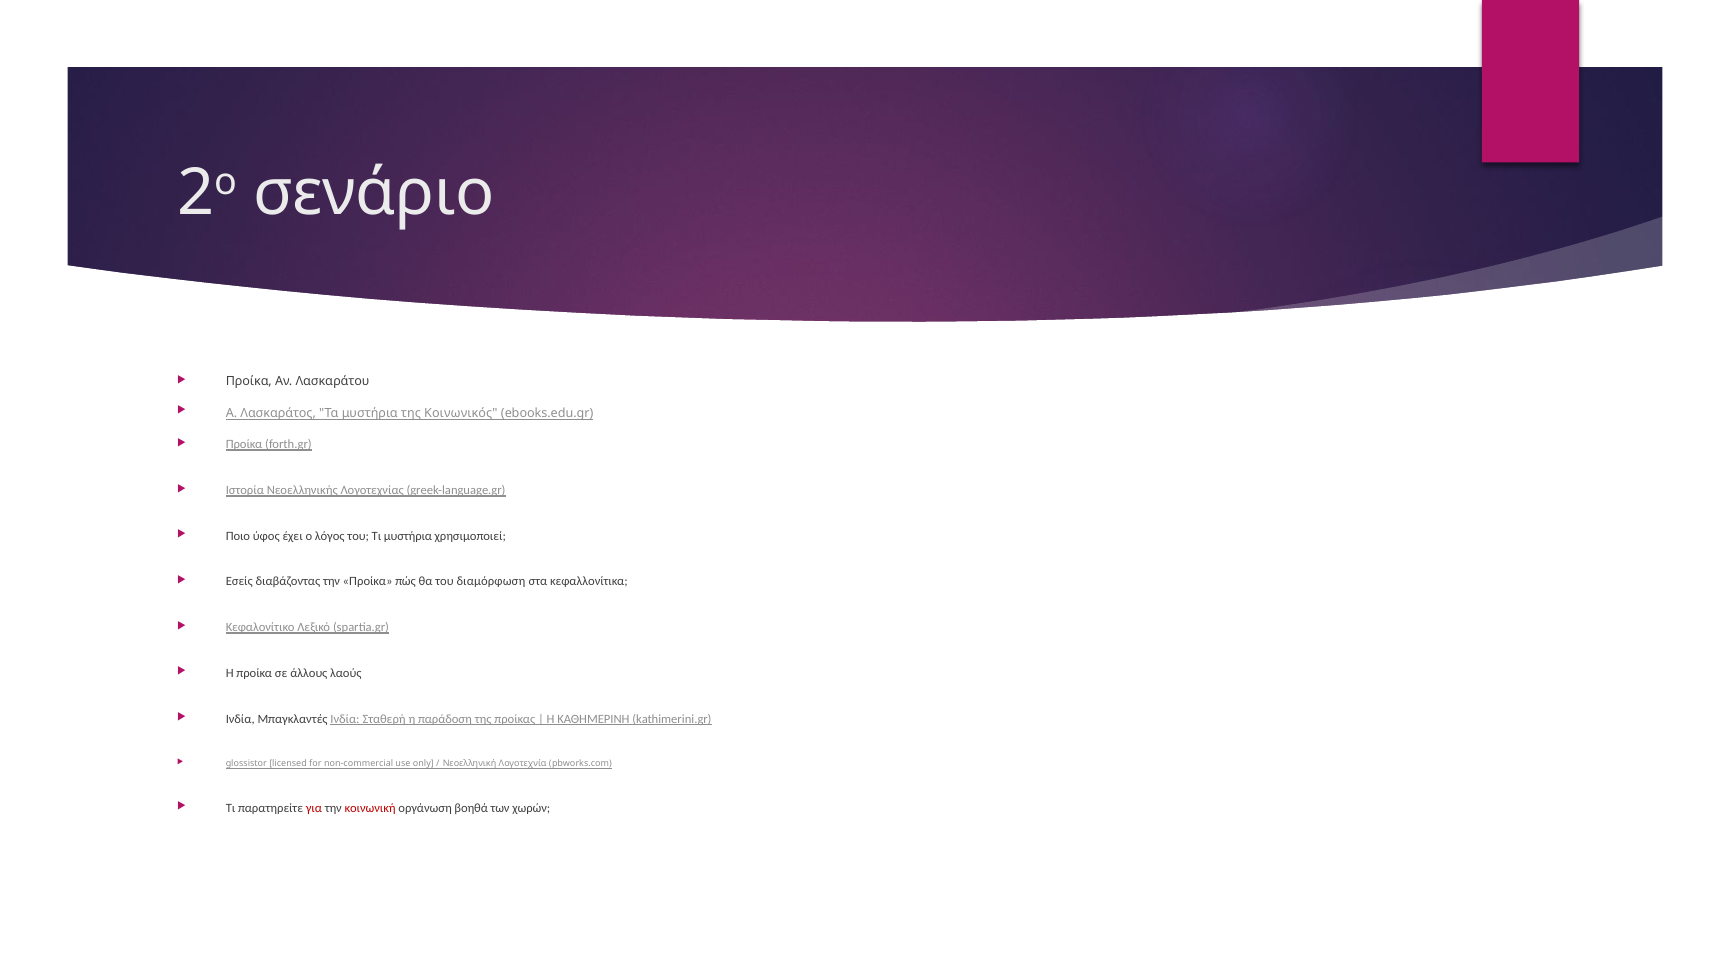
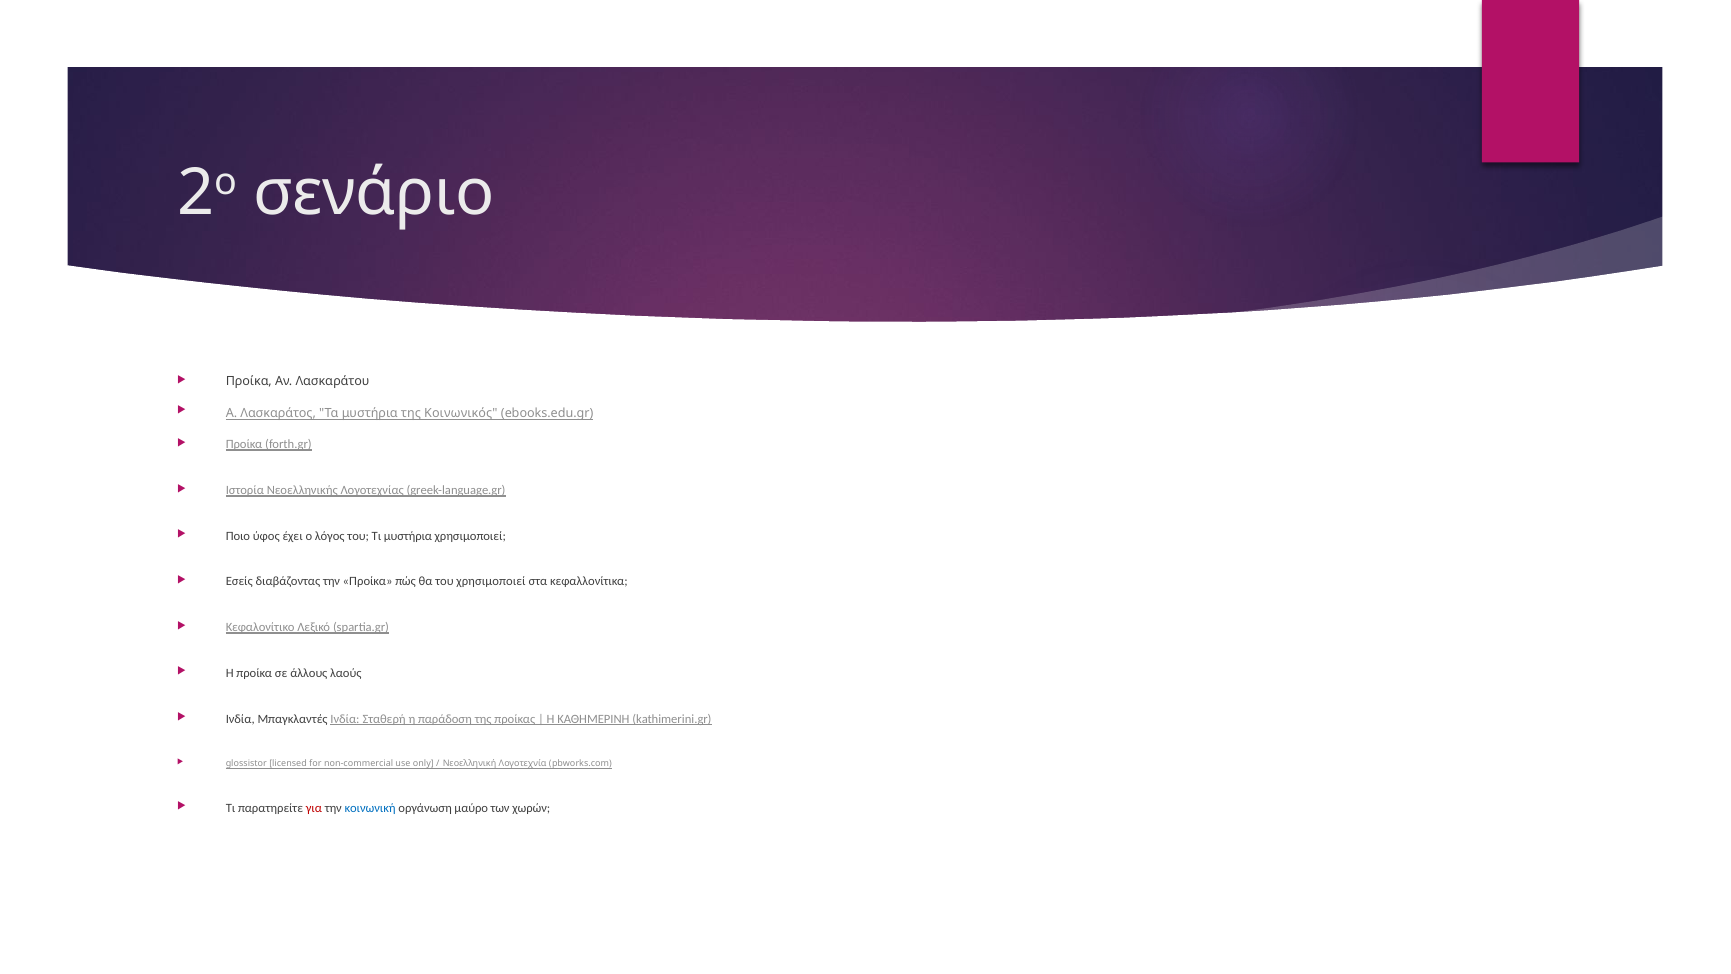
του διαμόρφωση: διαμόρφωση -> χρησιμοποιεί (491, 582)
κοινωνική colour: red -> blue (370, 808)
βοηθά: βοηθά -> μαύρο (471, 808)
